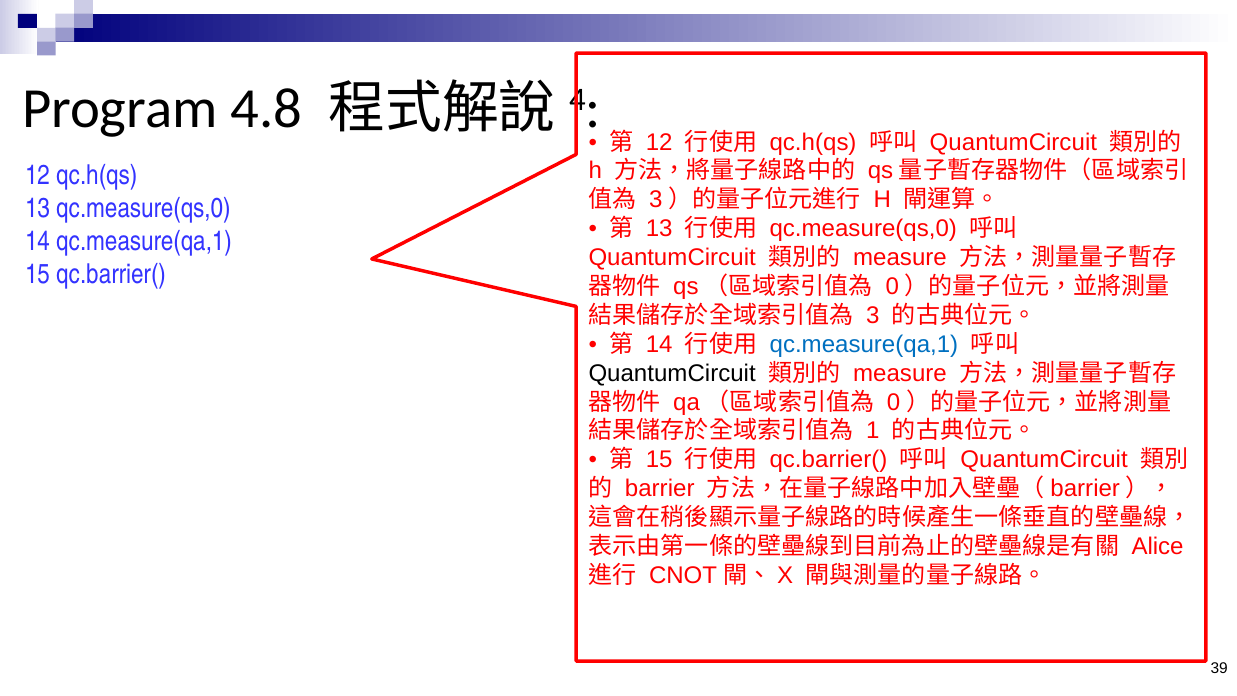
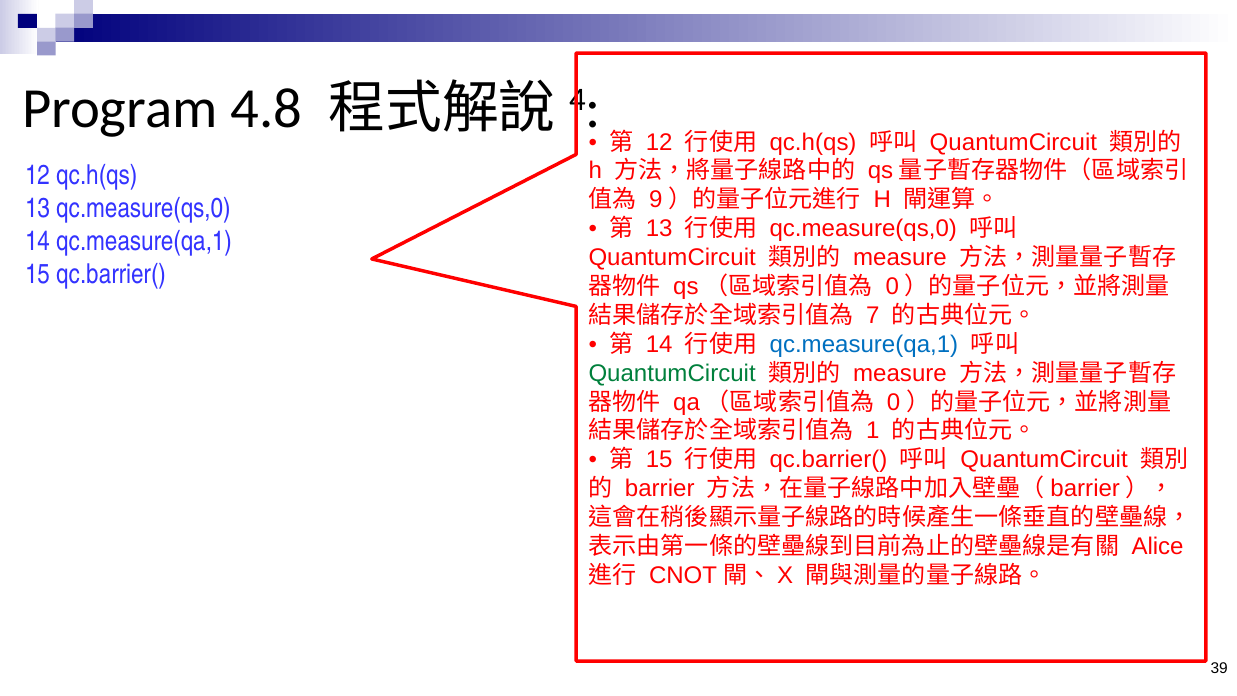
3: 3 -> 9 (656, 200)
3: 3 -> 7 (873, 315)
QuantumCircuit colour: black -> green (672, 373)
